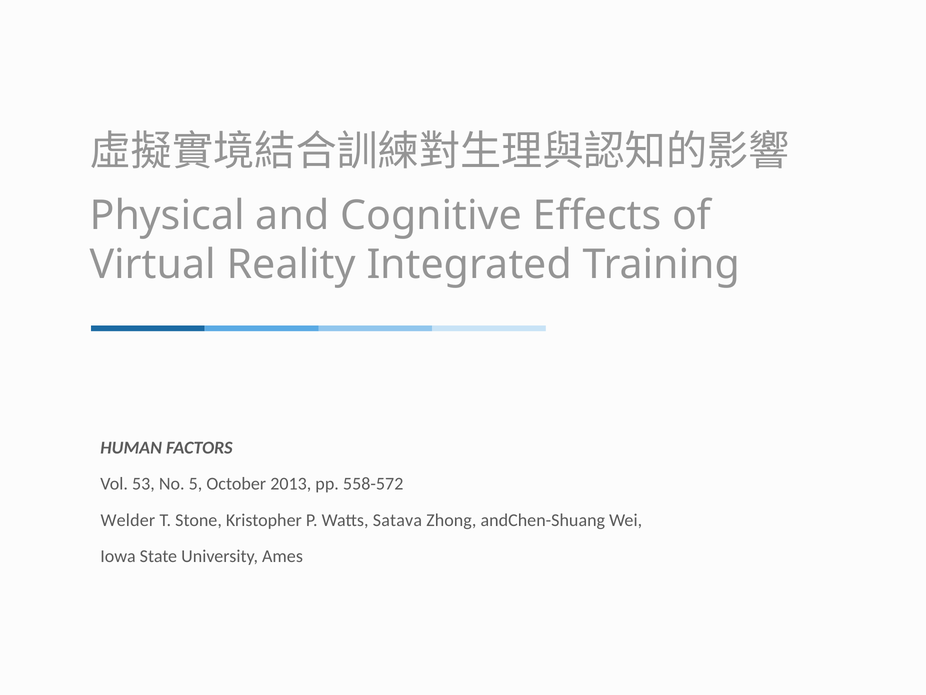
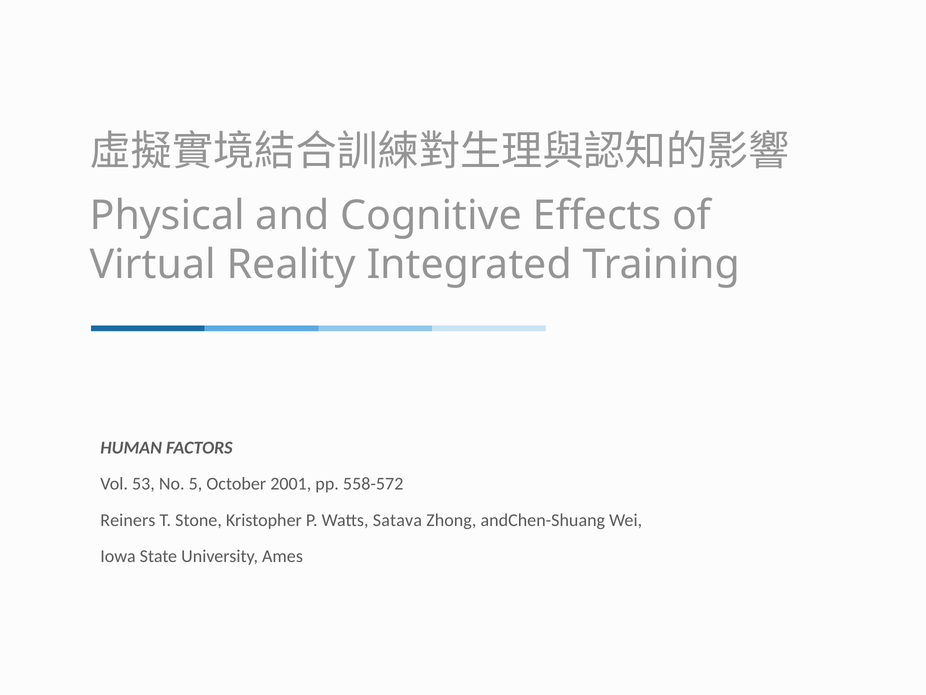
2013: 2013 -> 2001 (291, 484)
Welder: Welder -> Reiners (128, 520)
